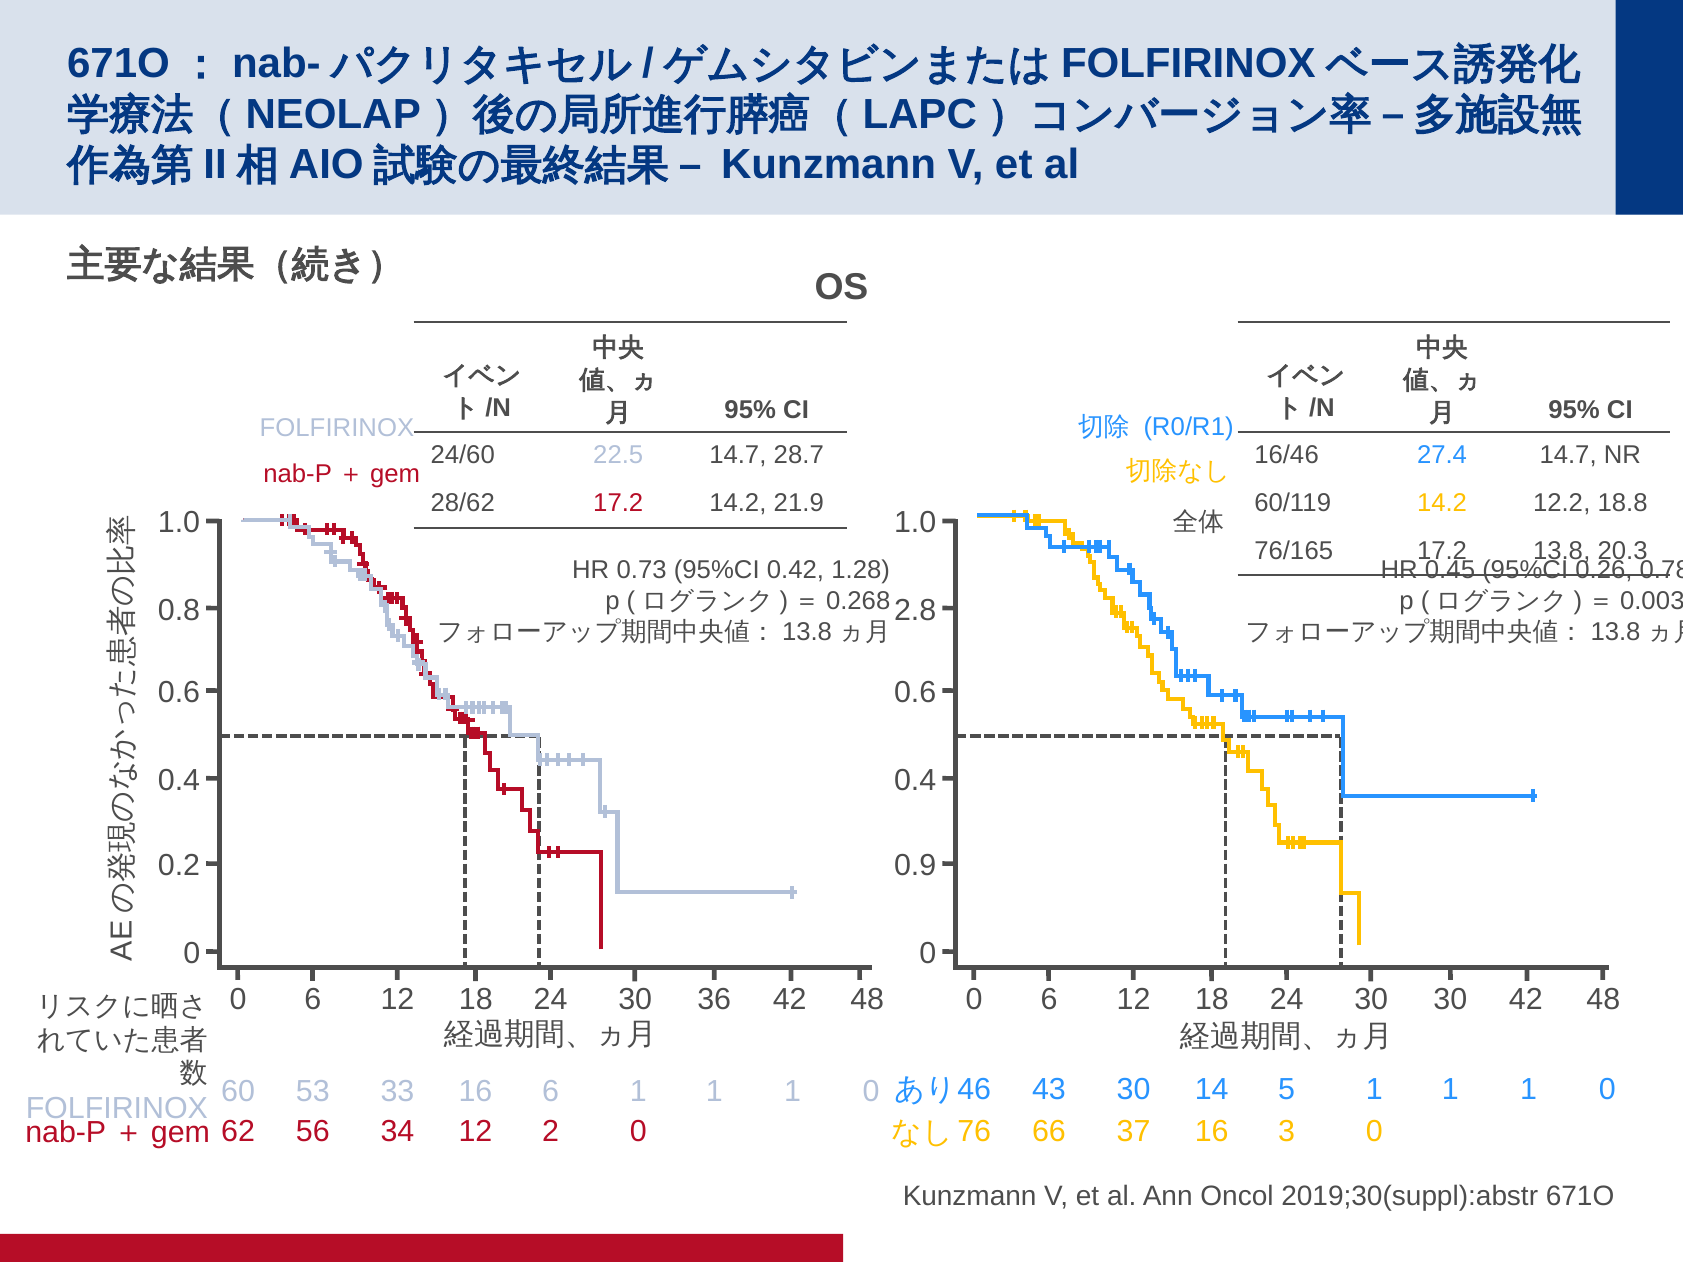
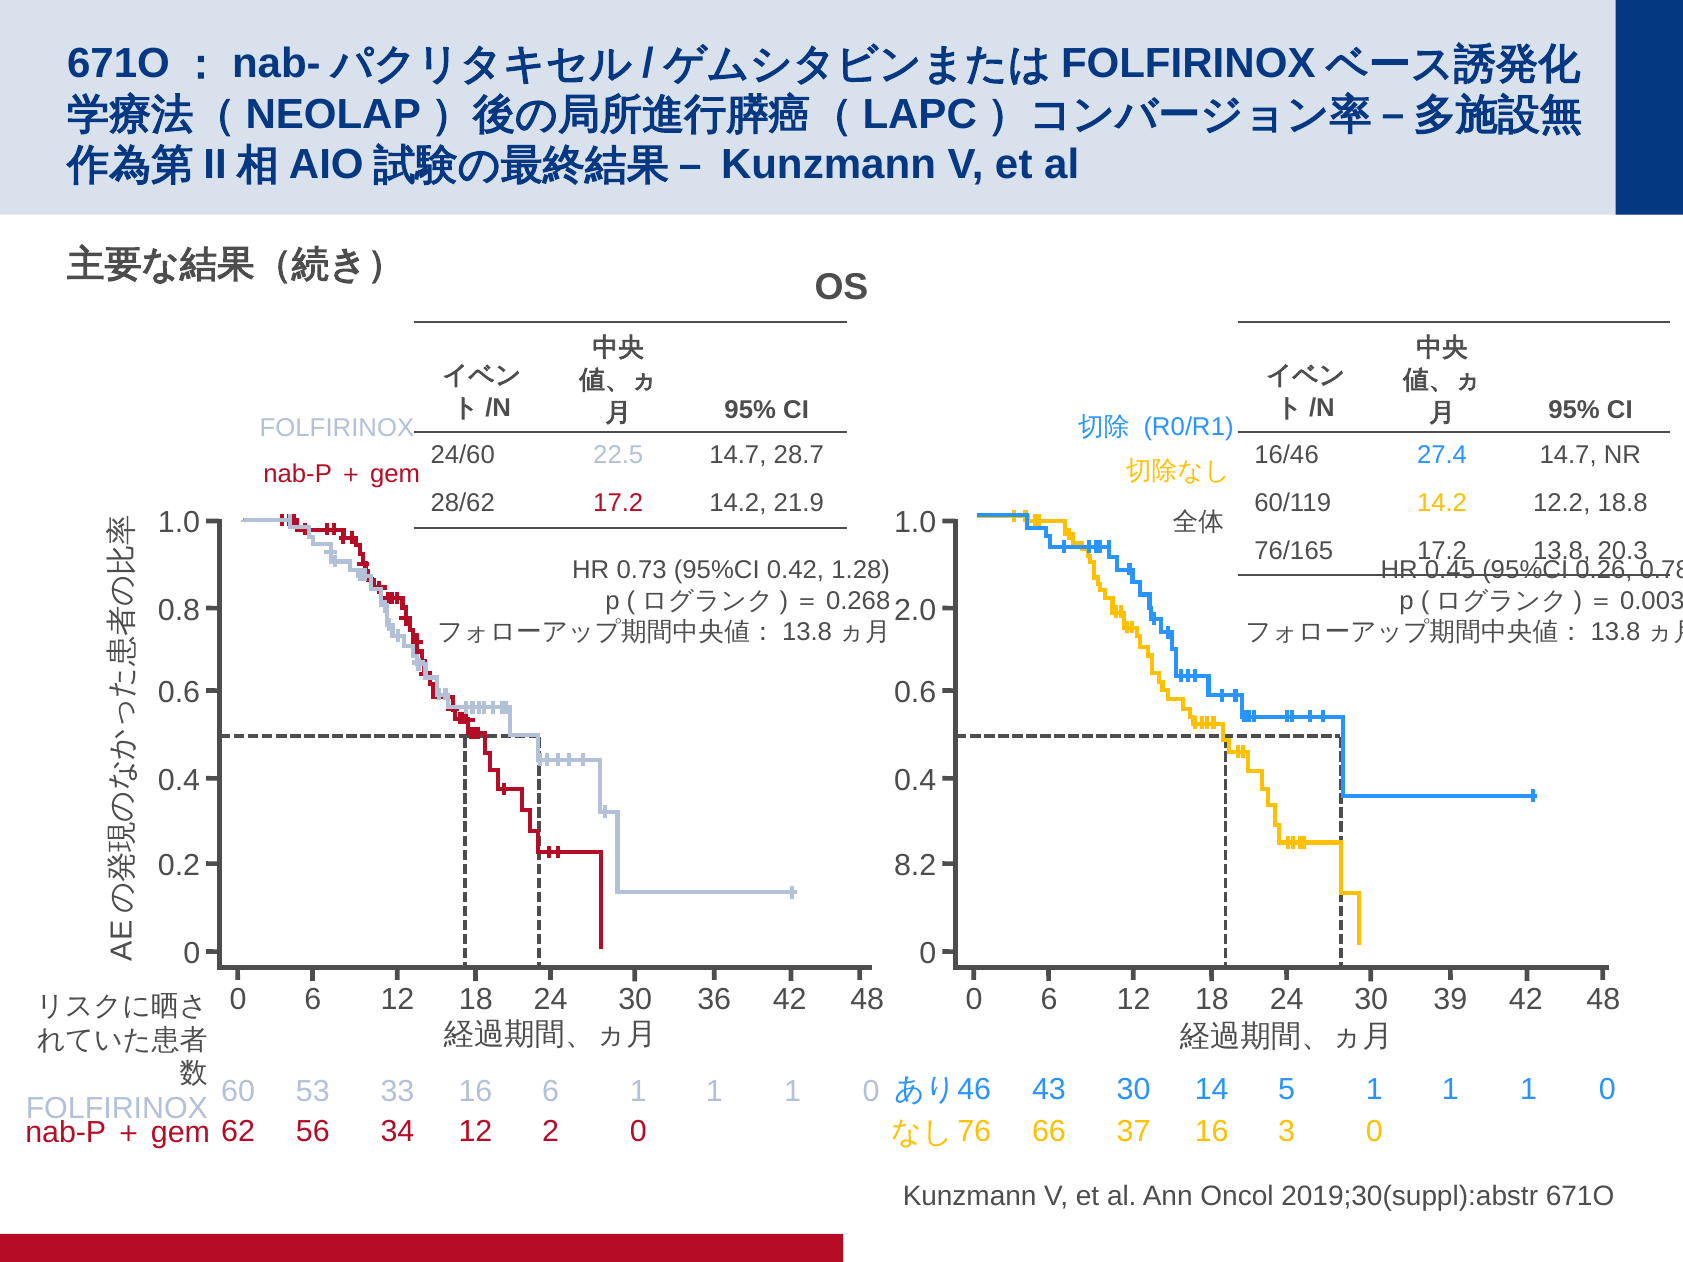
2.8: 2.8 -> 2.0 (915, 610)
0.9: 0.9 -> 8.2 (915, 866)
12 30: 30 -> 39 (1450, 1000)
